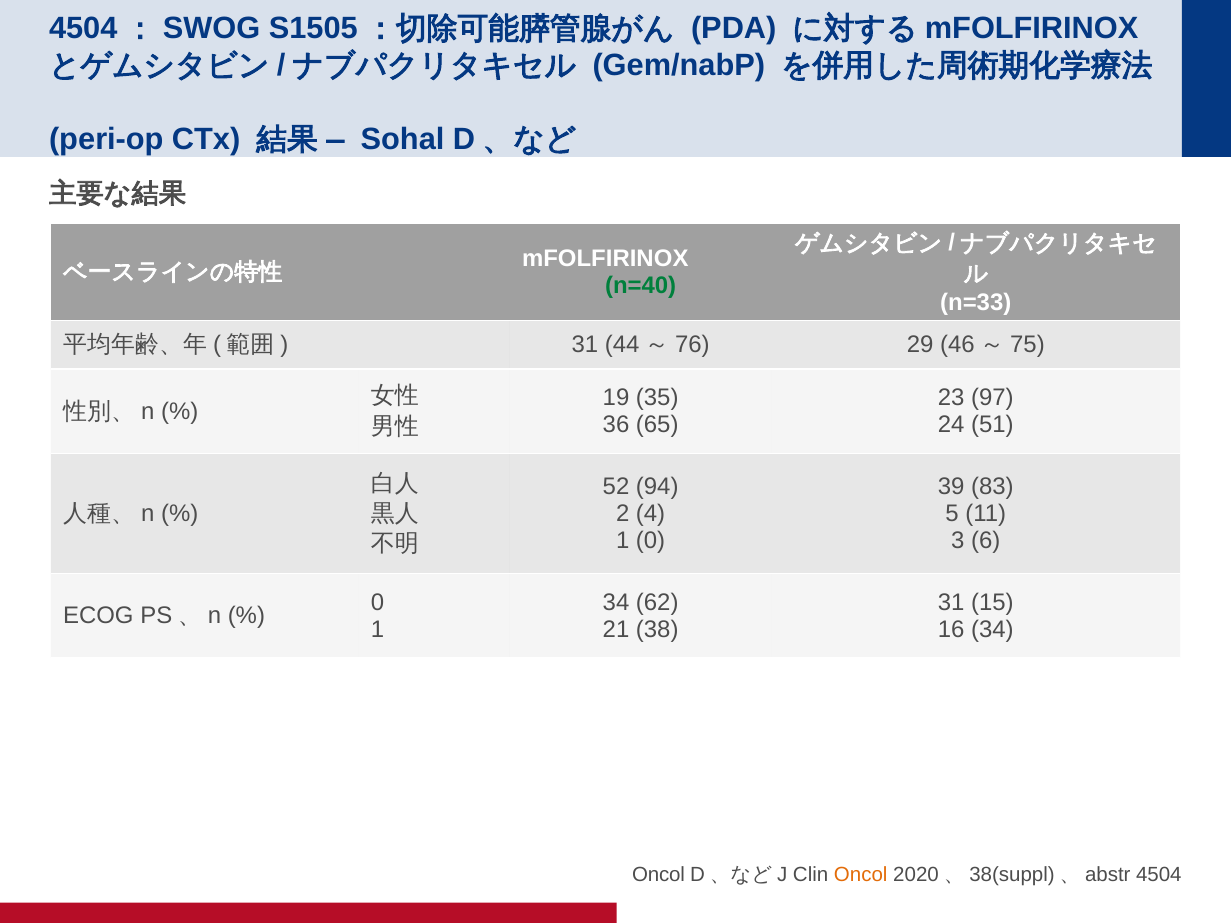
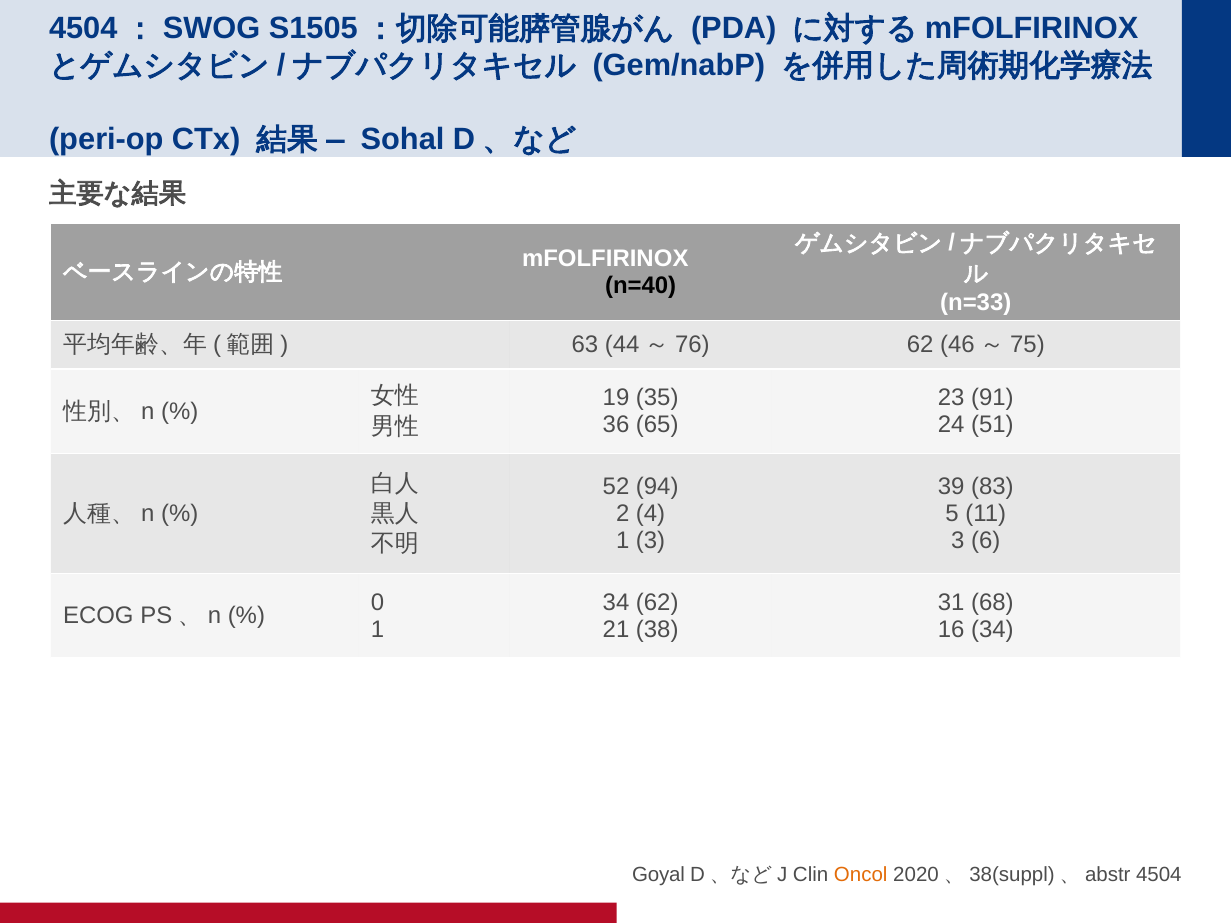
n=40 colour: green -> black (641, 286)
31: 31 -> 63 (585, 345)
29: 29 -> 62 (920, 345)
97: 97 -> 91 (992, 398)
1 0: 0 -> 3 (651, 541)
15: 15 -> 68 (992, 603)
Oncol: Oncol -> Goyal (658, 875)
